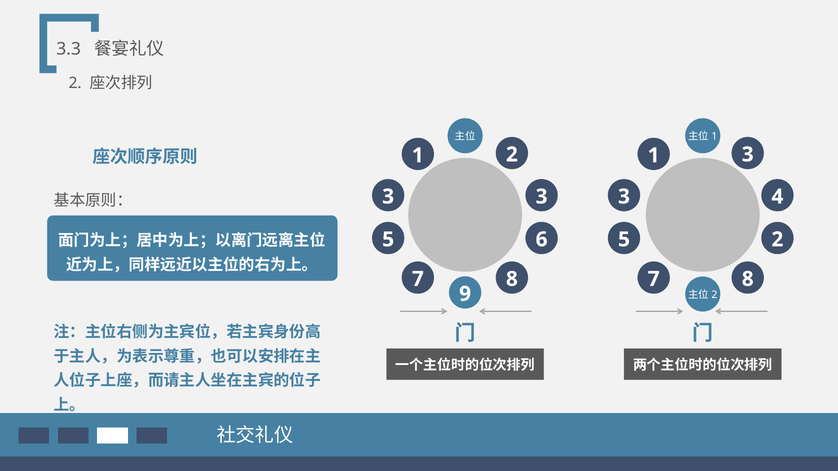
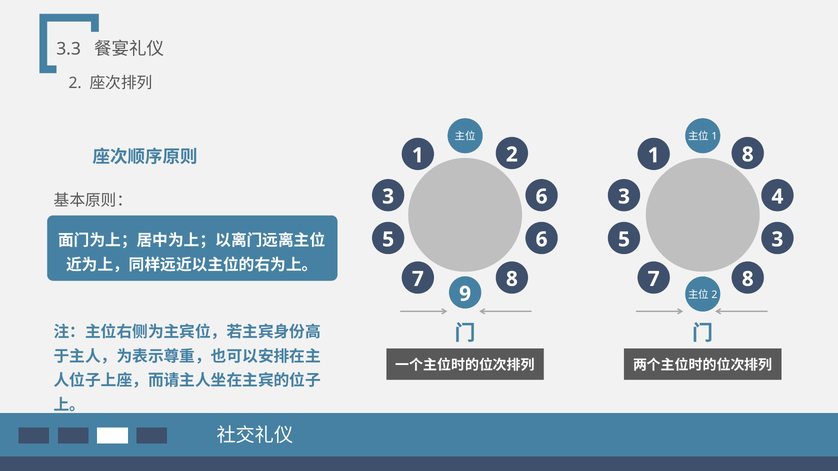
1 3: 3 -> 8 (748, 155)
3: 3 -> 6 (542, 197)
5 2: 2 -> 3 (777, 240)
